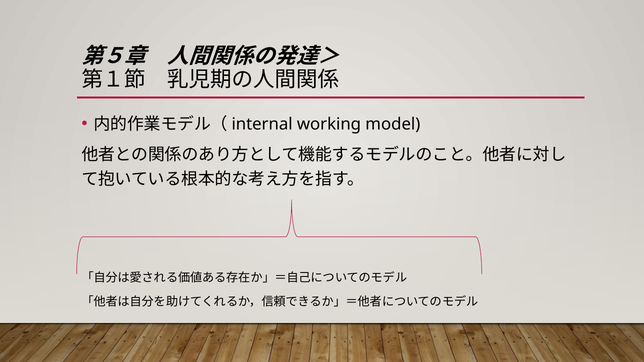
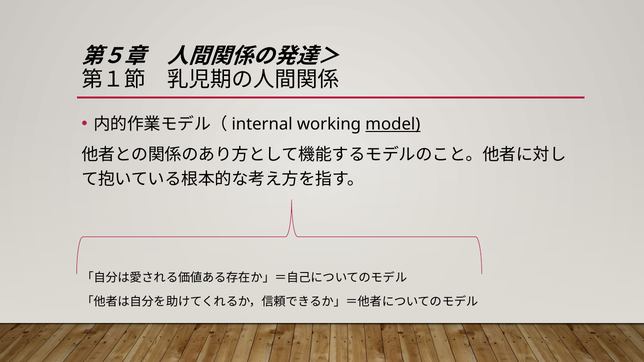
model underline: none -> present (393, 124)
